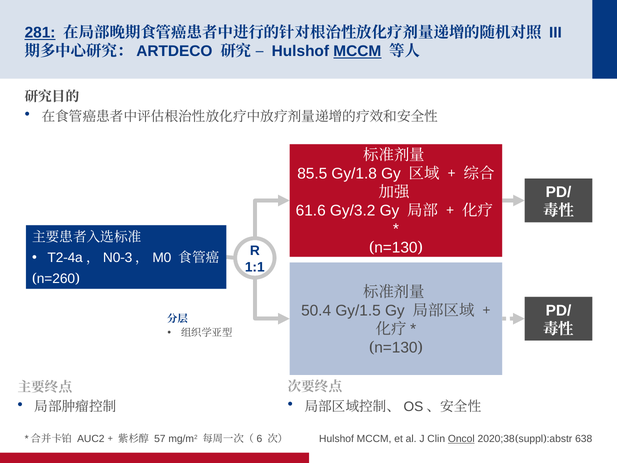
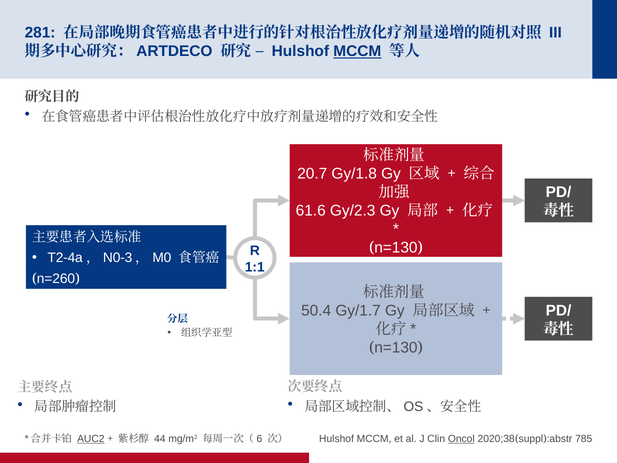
281 underline: present -> none (40, 33)
85.5: 85.5 -> 20.7 (312, 174)
Gy/3.2: Gy/3.2 -> Gy/2.3 (353, 211)
Gy/1.5: Gy/1.5 -> Gy/1.7 (358, 310)
AUC2 underline: none -> present (91, 439)
57: 57 -> 44 (160, 439)
638: 638 -> 785 (584, 439)
